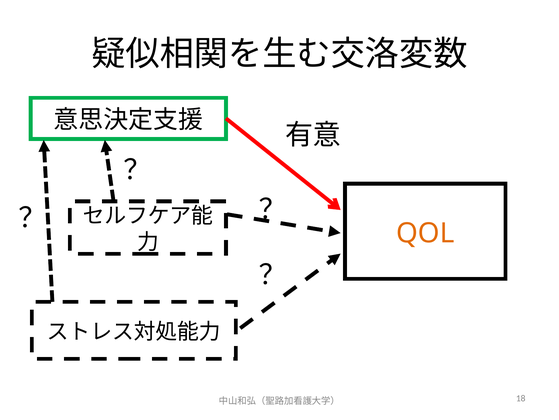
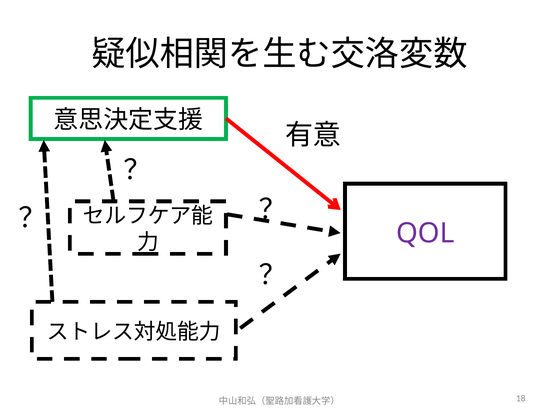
QOL colour: orange -> purple (425, 233)
